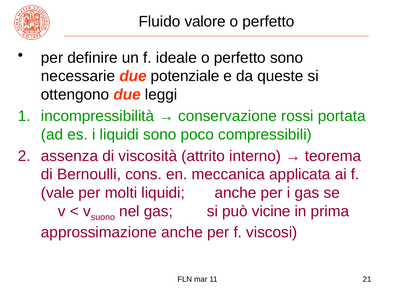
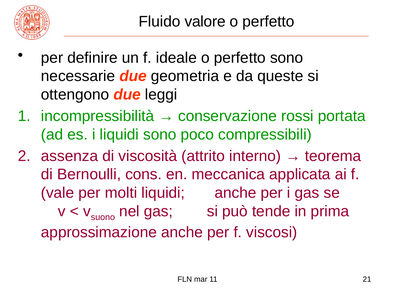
potenziale: potenziale -> geometria (185, 76)
vicine: vicine -> tende (271, 211)
